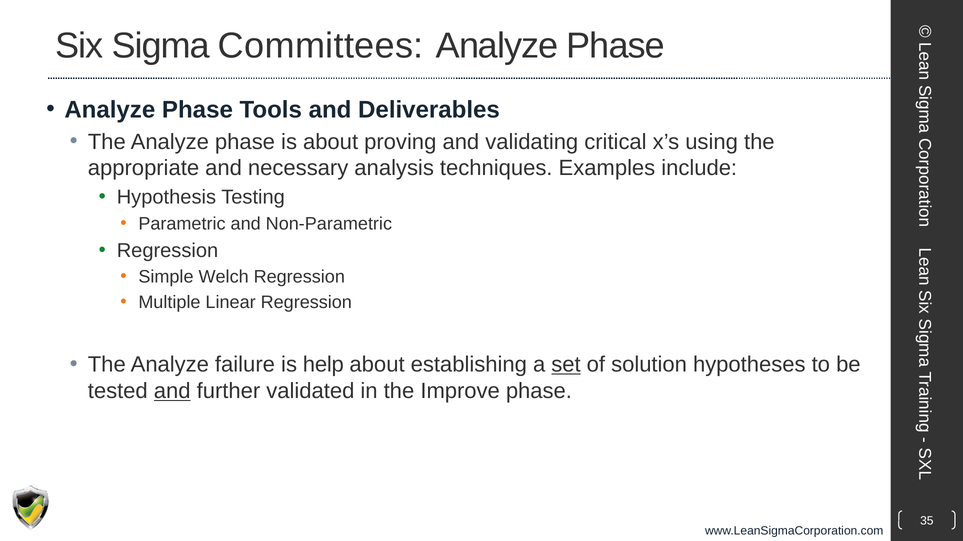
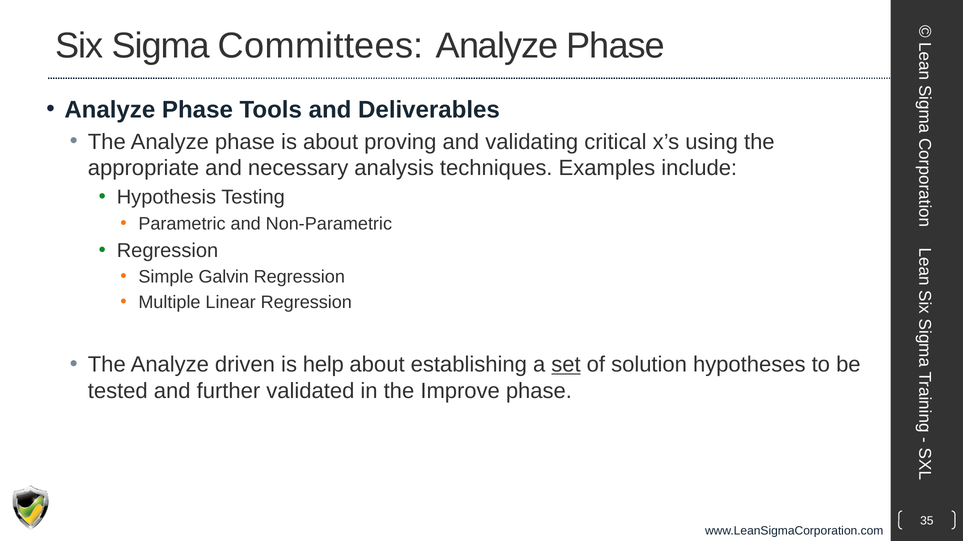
Welch: Welch -> Galvin (224, 277)
failure: failure -> driven (245, 365)
and underline: present -> none (172, 391)
